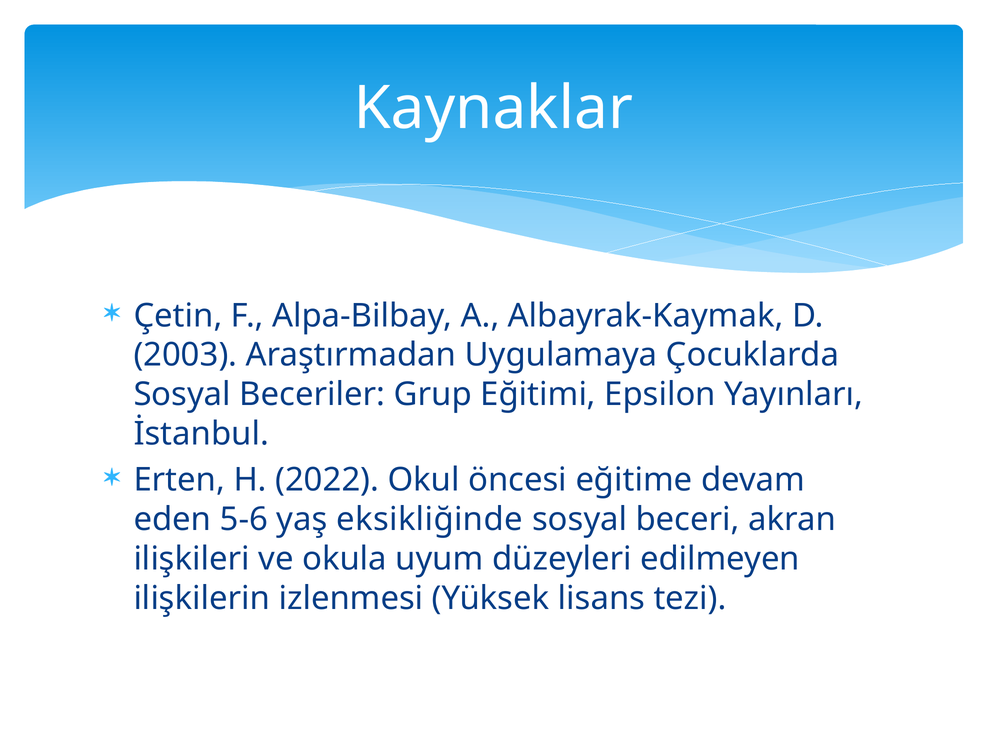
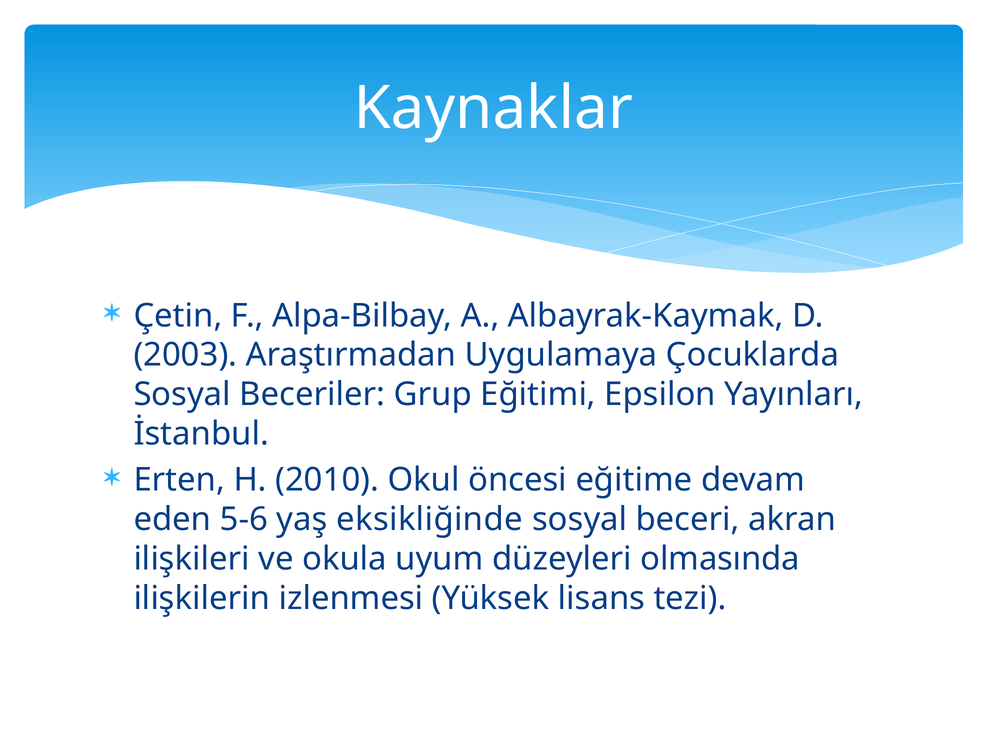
2022: 2022 -> 2010 (327, 480)
edilmeyen: edilmeyen -> olmasında (720, 559)
